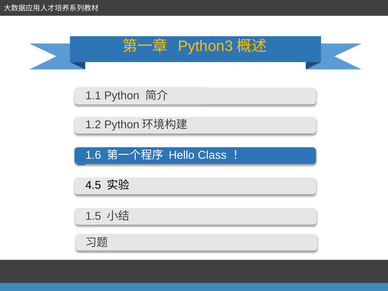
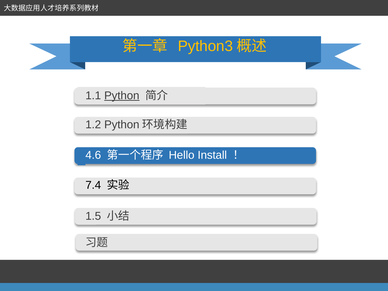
Python underline: none -> present (122, 96)
1.6: 1.6 -> 4.6 (93, 155)
Class: Class -> Install (212, 155)
4.5: 4.5 -> 7.4 (93, 185)
